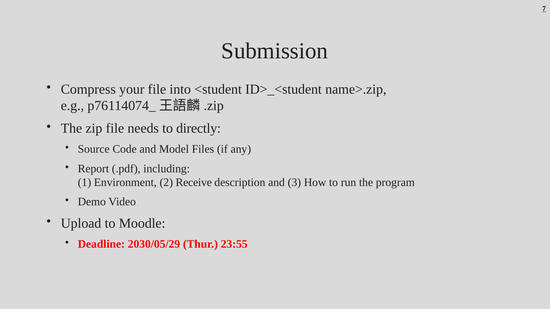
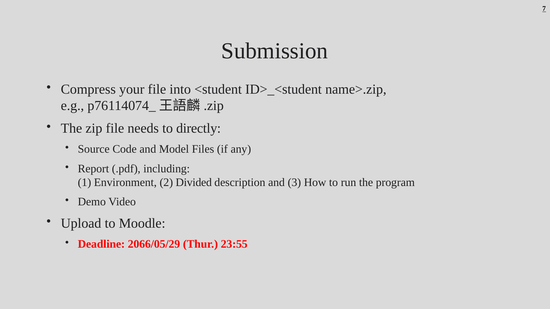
Receive: Receive -> Divided (194, 183)
2030/05/29: 2030/05/29 -> 2066/05/29 (154, 244)
